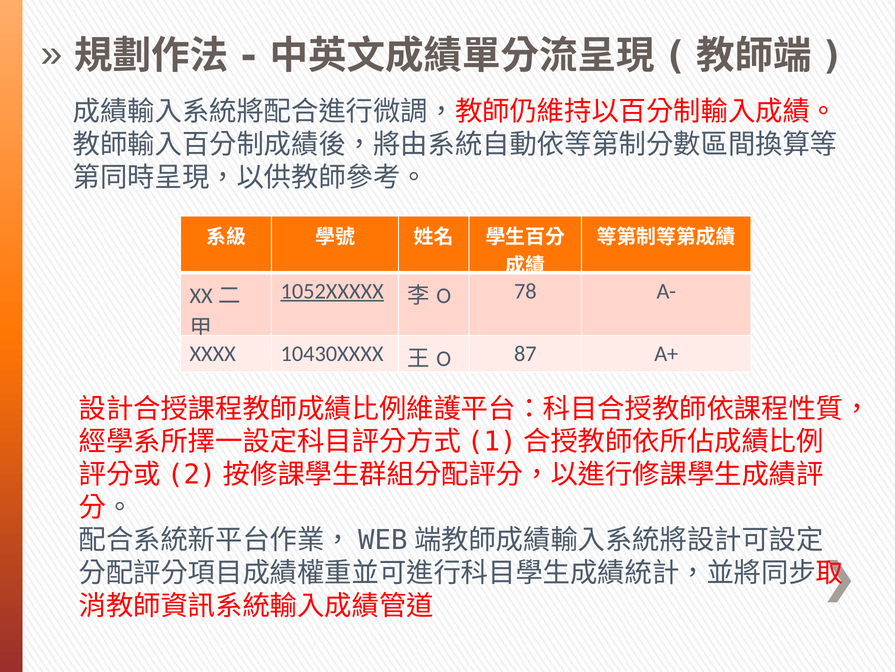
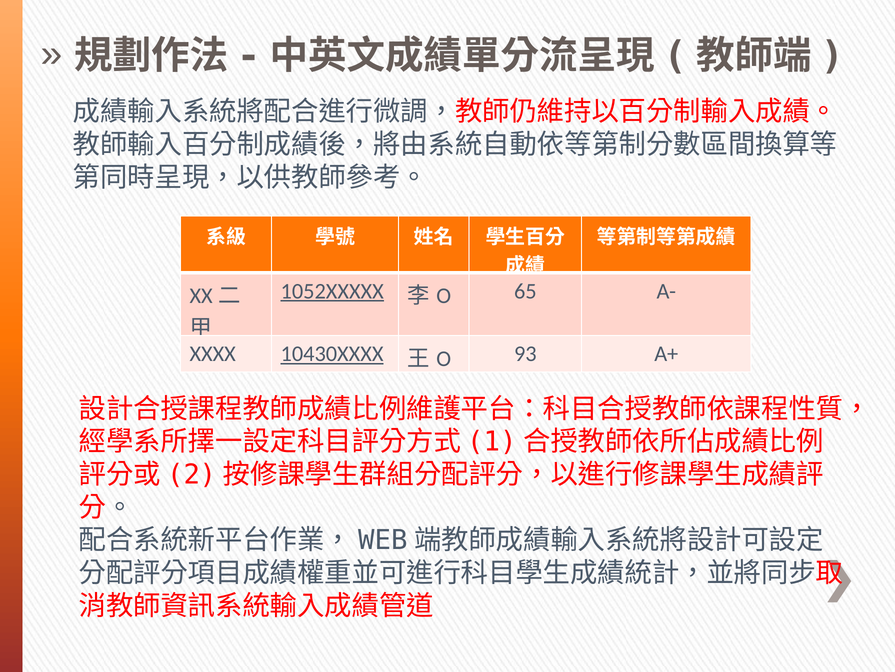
78: 78 -> 65 (525, 291)
10430XXXX underline: none -> present (332, 354)
87: 87 -> 93 (525, 354)
